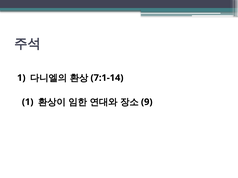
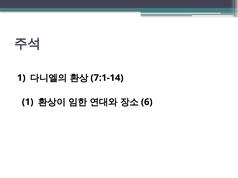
9: 9 -> 6 (147, 102)
